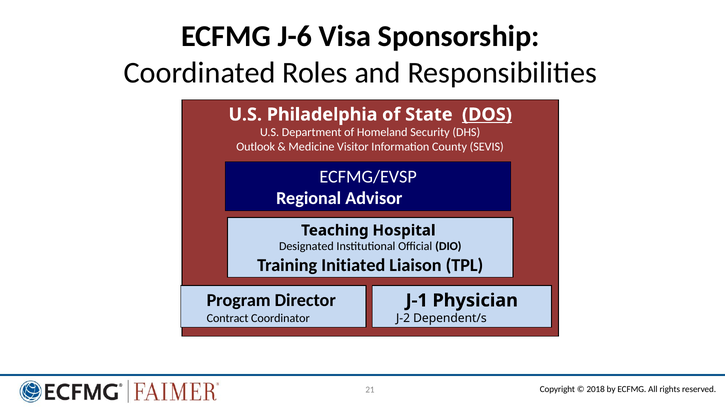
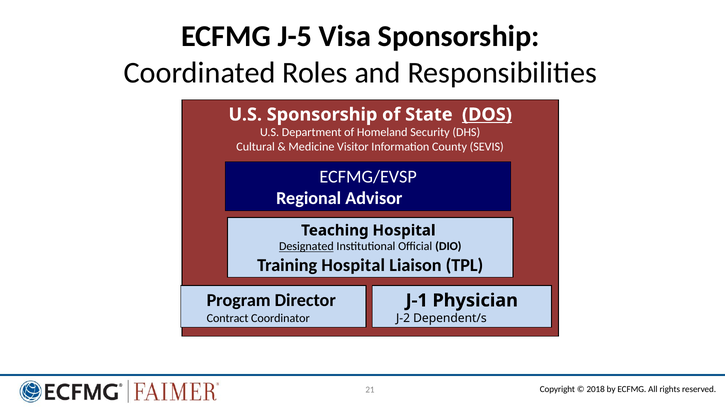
J-6: J-6 -> J-5 (295, 37)
U.S Philadelphia: Philadelphia -> Sponsorship (322, 115)
Outlook: Outlook -> Cultural (256, 147)
Designated underline: none -> present (306, 247)
Training Initiated: Initiated -> Hospital (353, 265)
